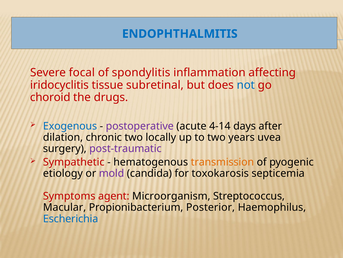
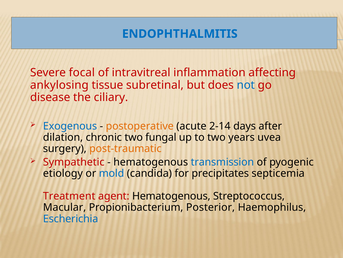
spondylitis: spondylitis -> intravitreal (141, 72)
iridocyclitis: iridocyclitis -> ankylosing (59, 85)
choroid: choroid -> disease (50, 97)
drugs: drugs -> ciliary (111, 97)
postoperative colour: purple -> orange (140, 126)
4-14: 4-14 -> 2-14 (220, 126)
locally: locally -> fungal (161, 137)
post-traumatic colour: purple -> orange (125, 148)
transmission colour: orange -> blue (222, 162)
mold colour: purple -> blue (112, 173)
toxokarosis: toxokarosis -> precipitates (220, 173)
Symptoms: Symptoms -> Treatment (69, 196)
agent Microorganism: Microorganism -> Hematogenous (171, 196)
